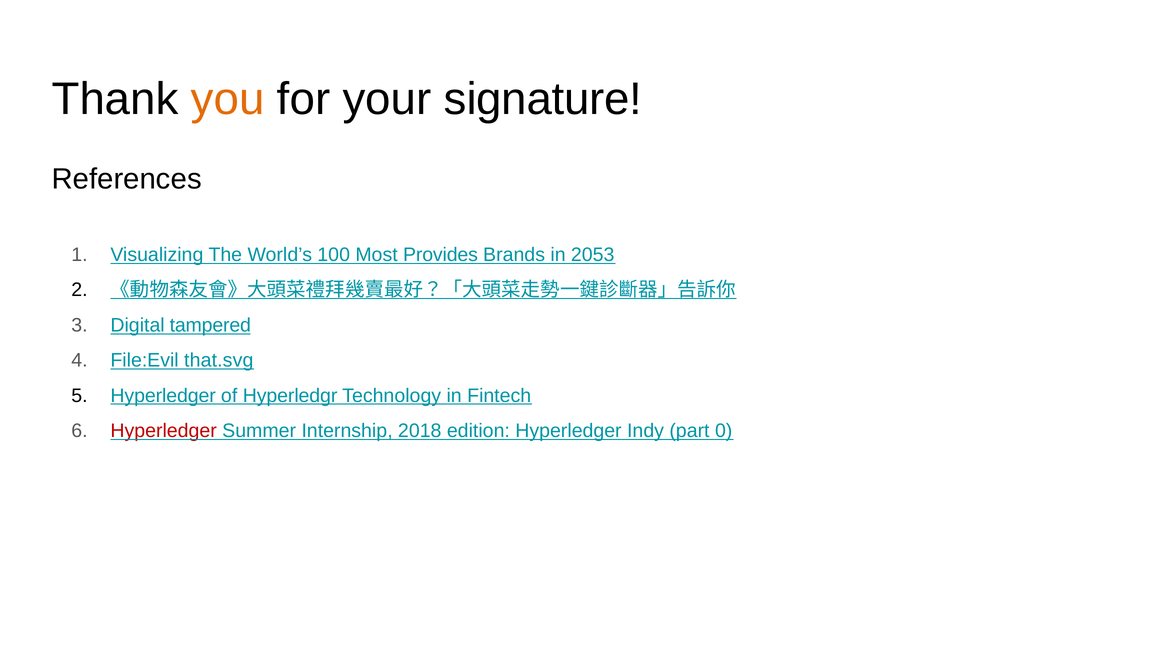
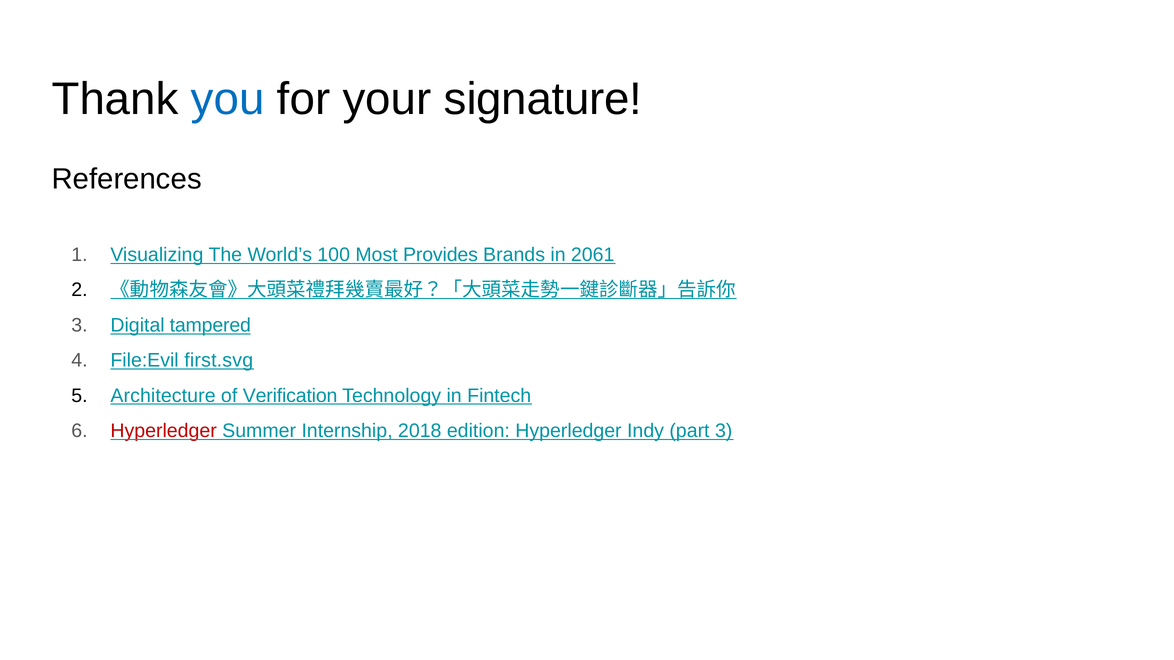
you colour: orange -> blue (228, 99)
2053: 2053 -> 2061 (593, 255)
that.svg: that.svg -> first.svg (219, 361)
Hyperledger: Hyperledger -> Architecture (163, 396)
Hyperledgr: Hyperledgr -> Verification (290, 396)
part 0: 0 -> 3 (724, 431)
